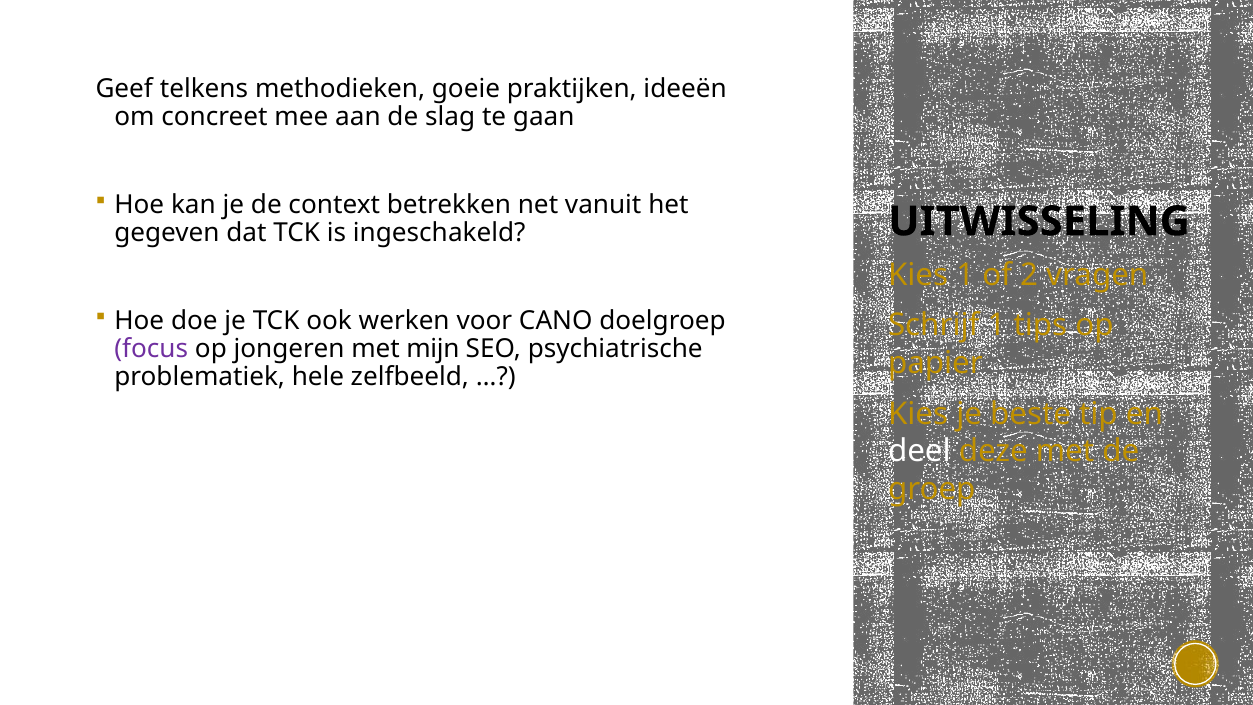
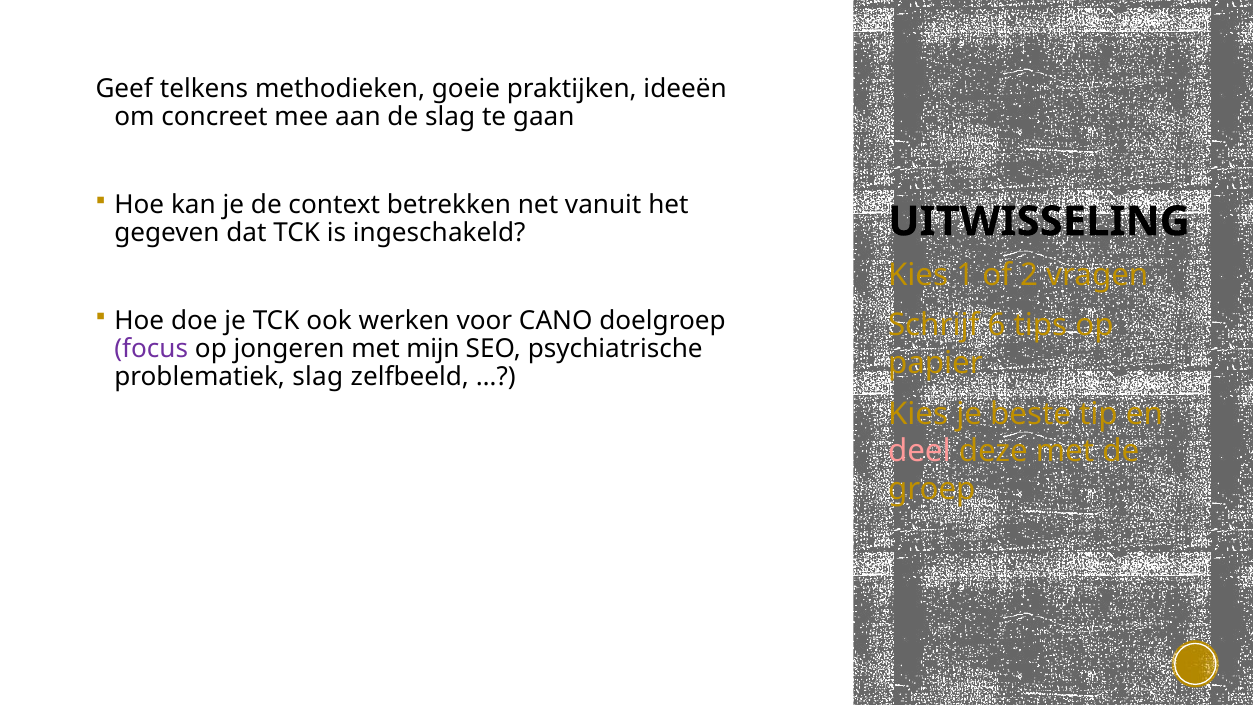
Schrijf 1: 1 -> 6 (997, 325)
problematiek hele: hele -> slag (318, 377)
deel colour: white -> pink (919, 451)
